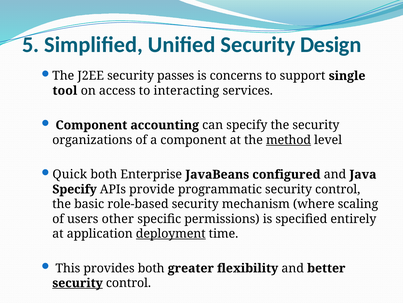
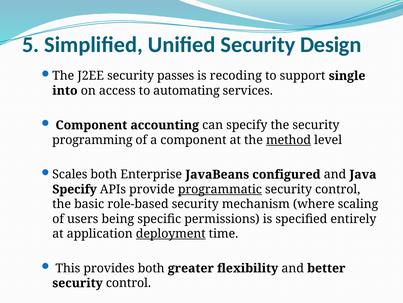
concerns: concerns -> recoding (236, 76)
tool: tool -> into (65, 90)
interacting: interacting -> automating (186, 90)
organizations: organizations -> programming (92, 140)
Quick: Quick -> Scales (70, 174)
programmatic underline: none -> present (220, 189)
other: other -> being (118, 218)
security underline: present -> none (78, 282)
